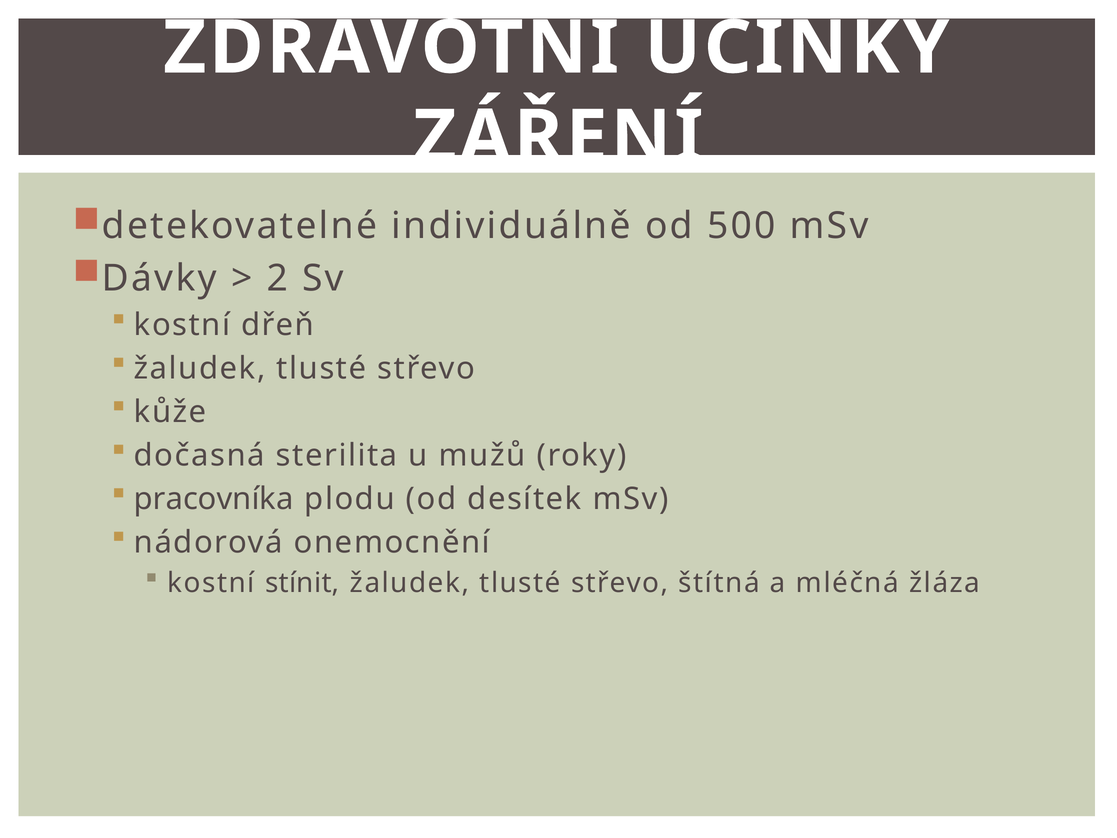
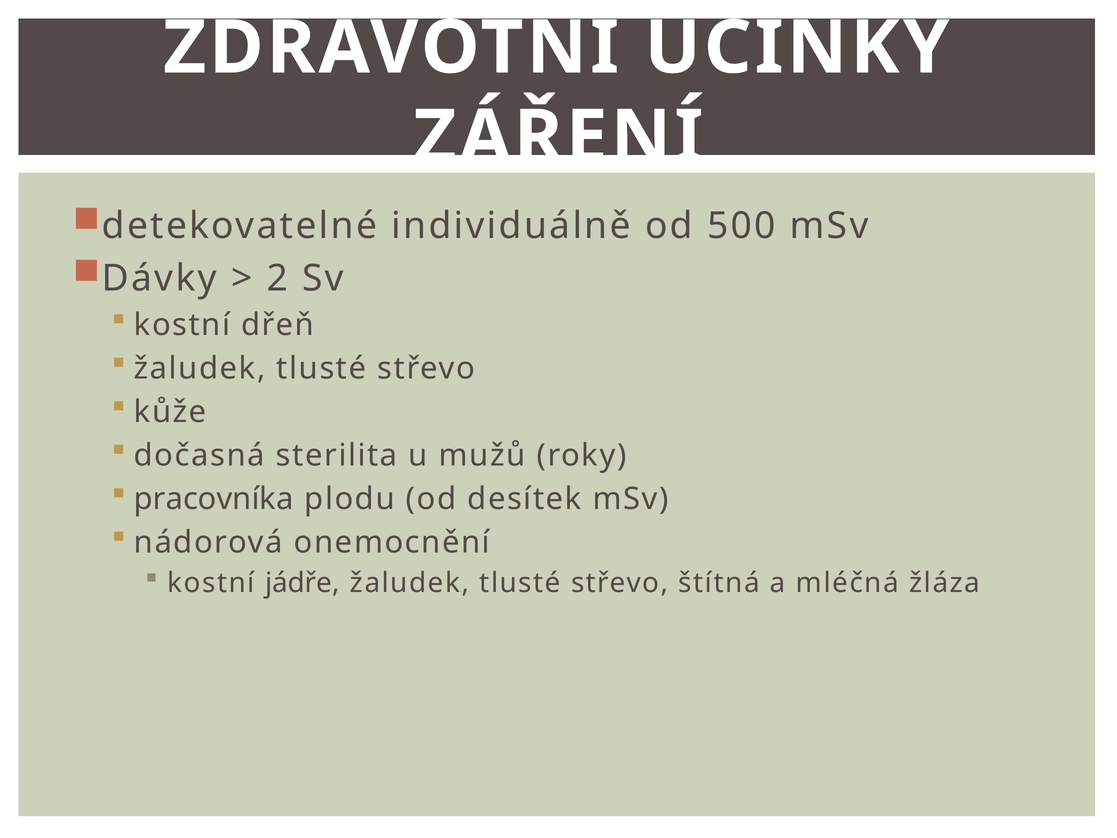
stínit: stínit -> jádře (302, 583)
